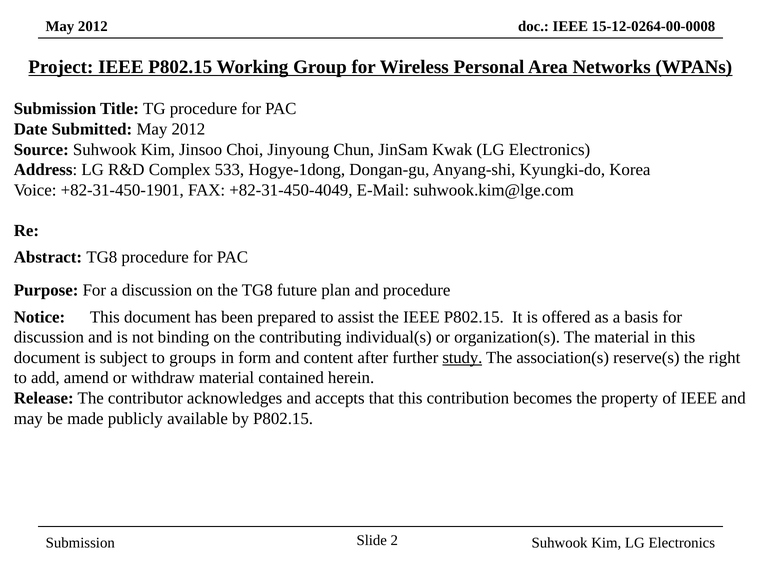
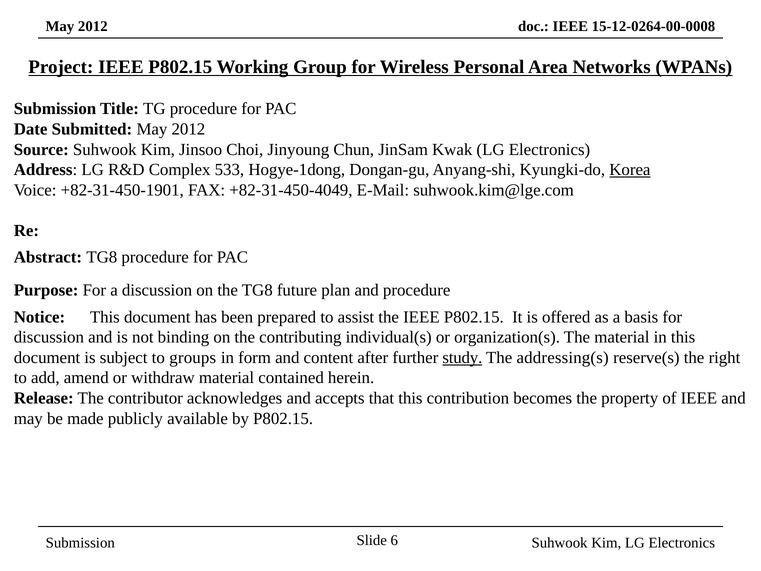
Korea underline: none -> present (630, 170)
association(s: association(s -> addressing(s (563, 357)
2: 2 -> 6 (394, 540)
